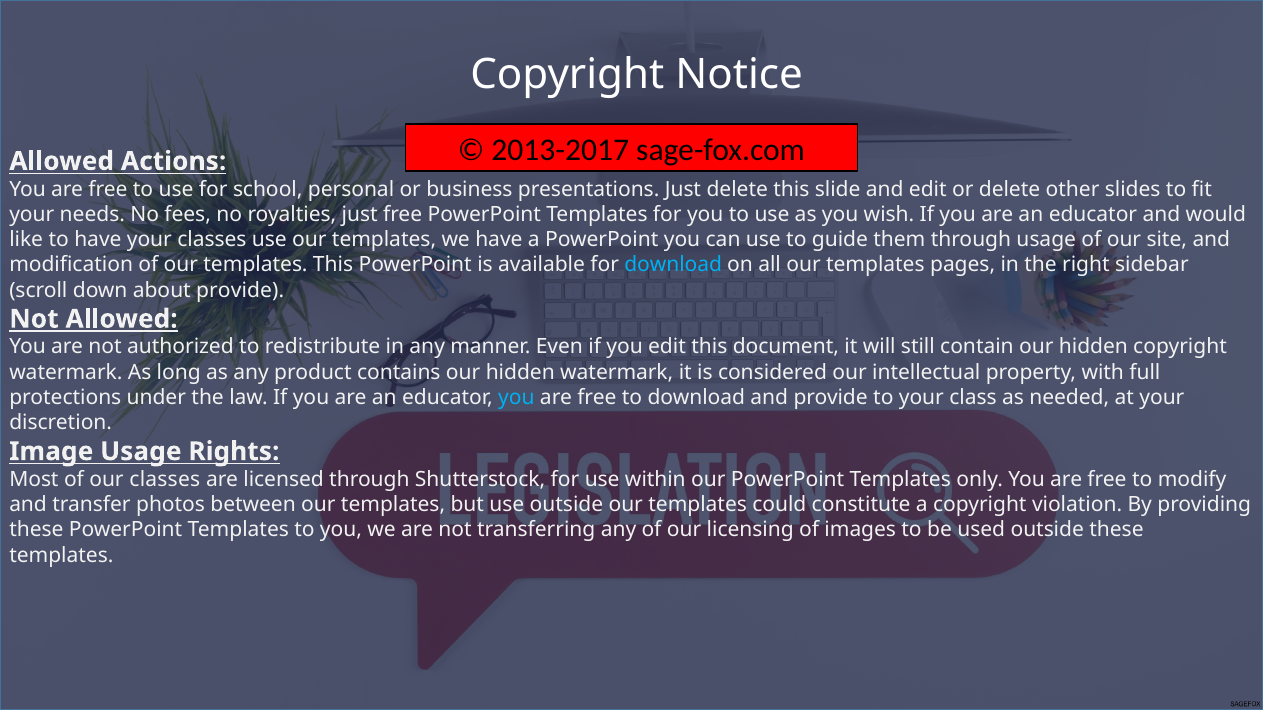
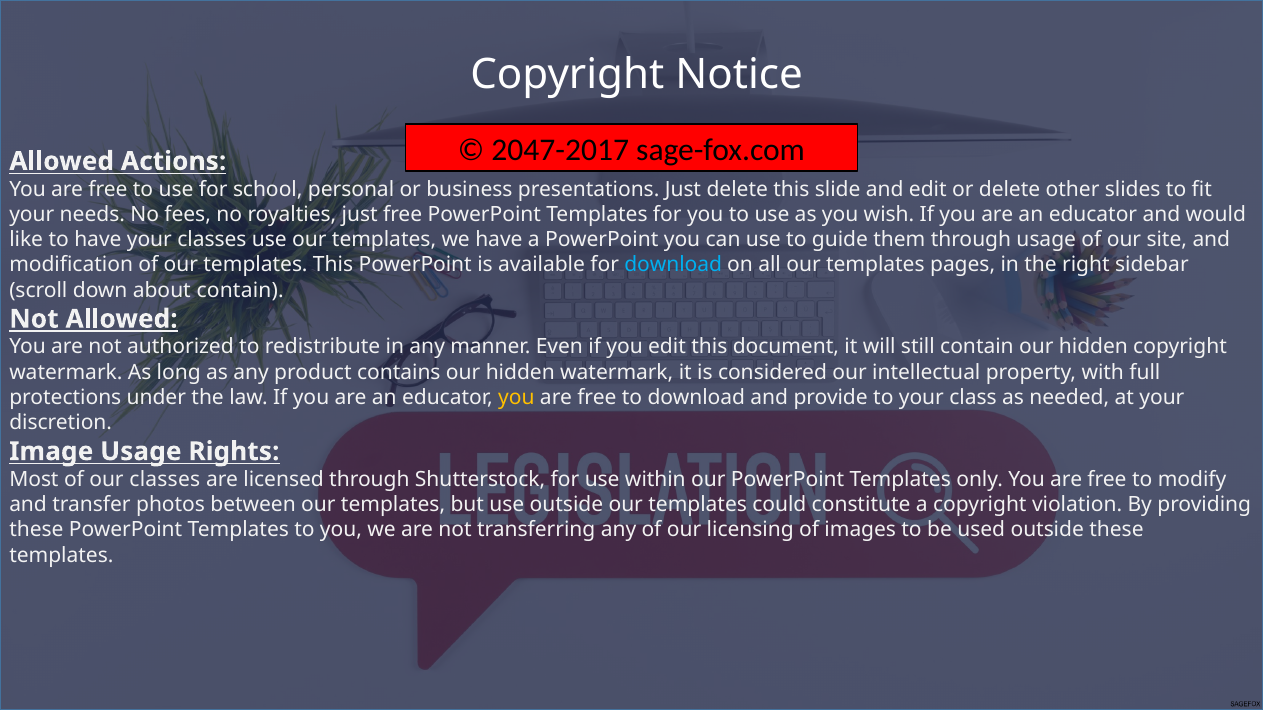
2013-2017: 2013-2017 -> 2047-2017 (560, 150)
about provide: provide -> contain (240, 290)
you colour: light blue -> yellow (516, 398)
